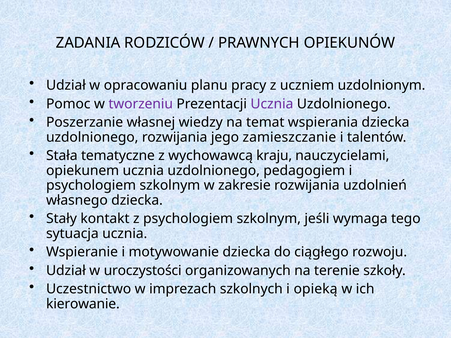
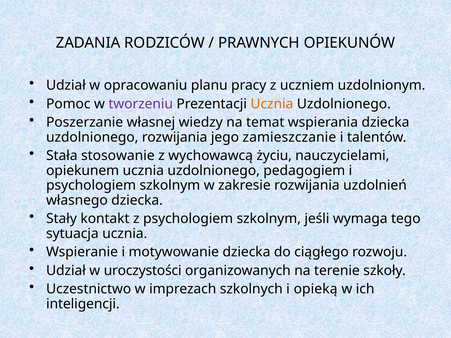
Ucznia colour: purple -> orange (272, 104)
tematyczne: tematyczne -> stosowanie (118, 156)
kraju: kraju -> życiu (274, 156)
kierowanie: kierowanie -> inteligencji (83, 304)
